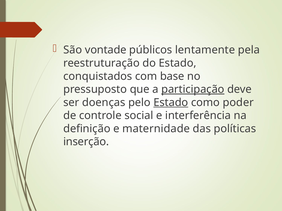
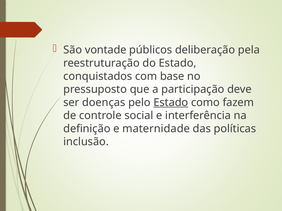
lentamente: lentamente -> deliberação (205, 50)
participação underline: present -> none (193, 90)
poder: poder -> fazem (238, 103)
inserção: inserção -> inclusão (86, 142)
